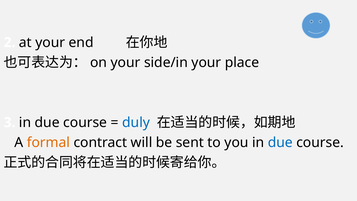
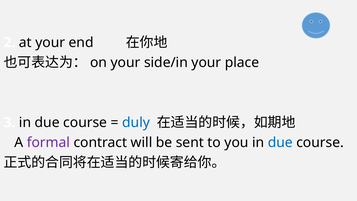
formal colour: orange -> purple (48, 142)
